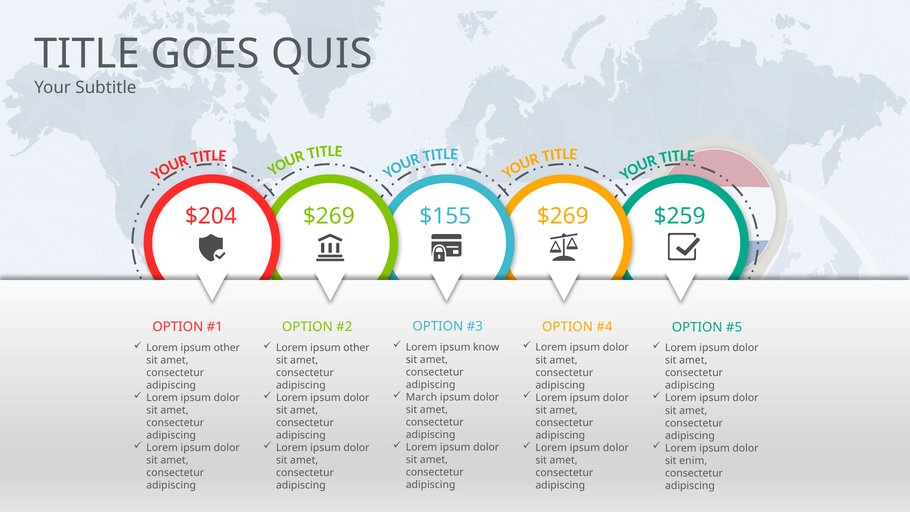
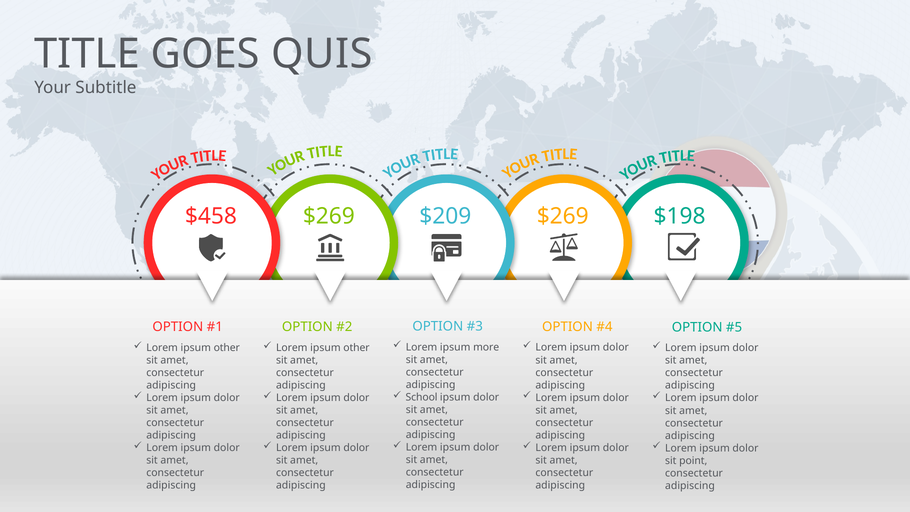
$204: $204 -> $458 (211, 216)
$155: $155 -> $209 (445, 216)
$259: $259 -> $198 (680, 216)
know: know -> more (486, 347)
March: March -> School (422, 397)
enim: enim -> point (693, 461)
